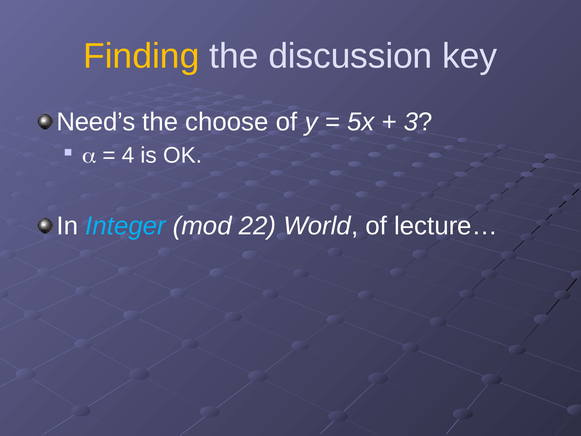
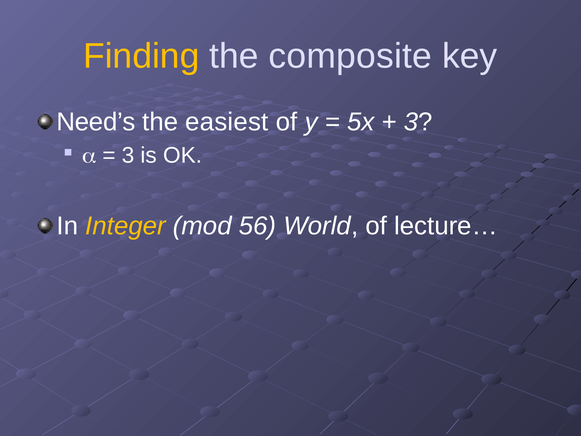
discussion: discussion -> composite (350, 56)
choose: choose -> easiest (227, 122)
4: 4 -> 3 (128, 155)
Integer colour: light blue -> yellow (126, 226)
22: 22 -> 56 (258, 226)
